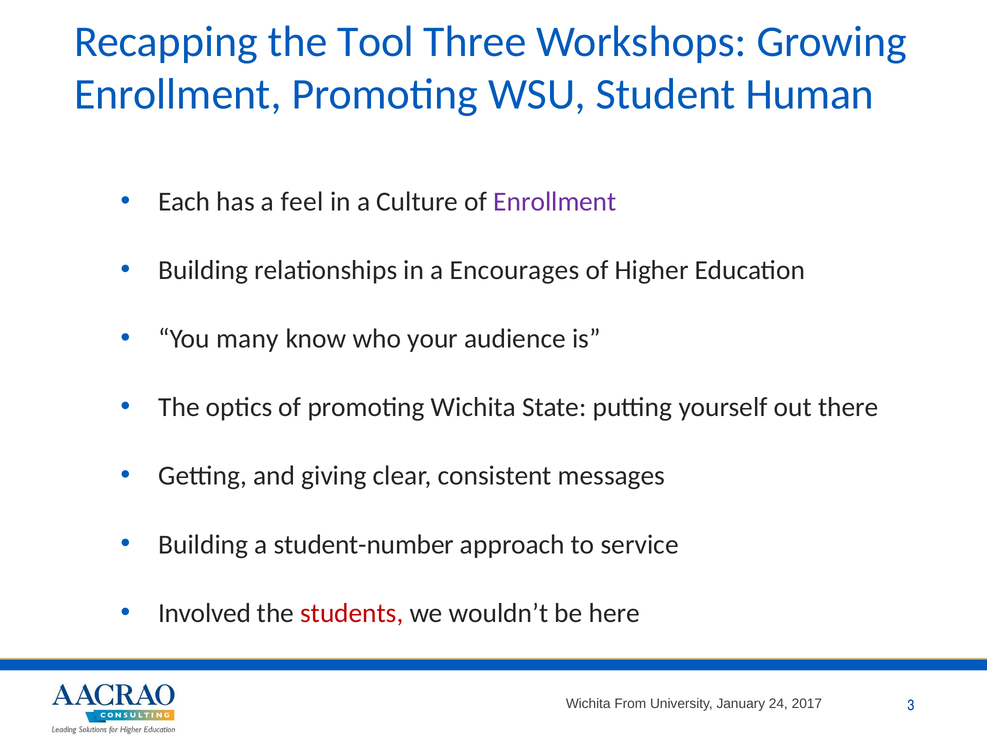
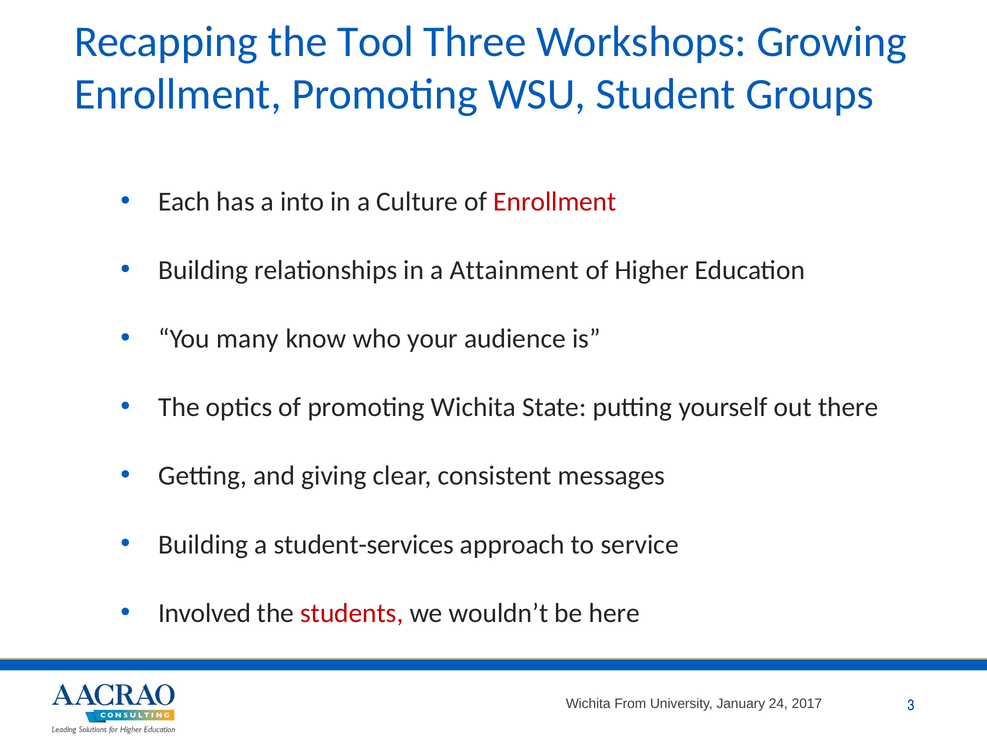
Human: Human -> Groups (810, 94)
feel: feel -> into (302, 202)
Enrollment colour: purple -> red (555, 202)
Encourages: Encourages -> Attainment (514, 270)
student-number: student-number -> student-services (364, 545)
